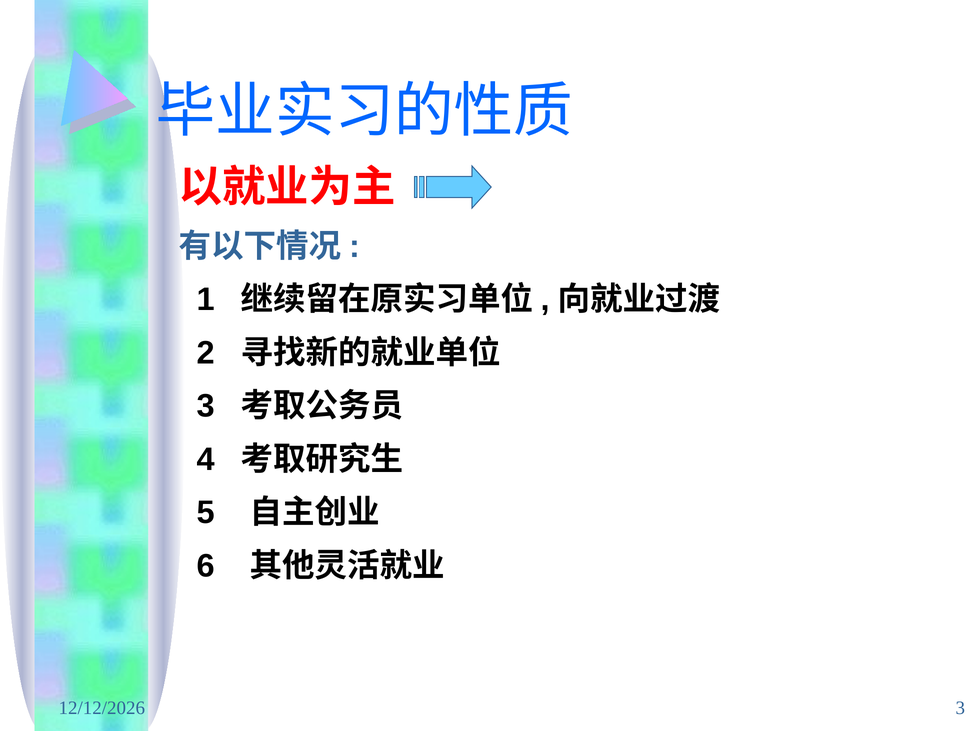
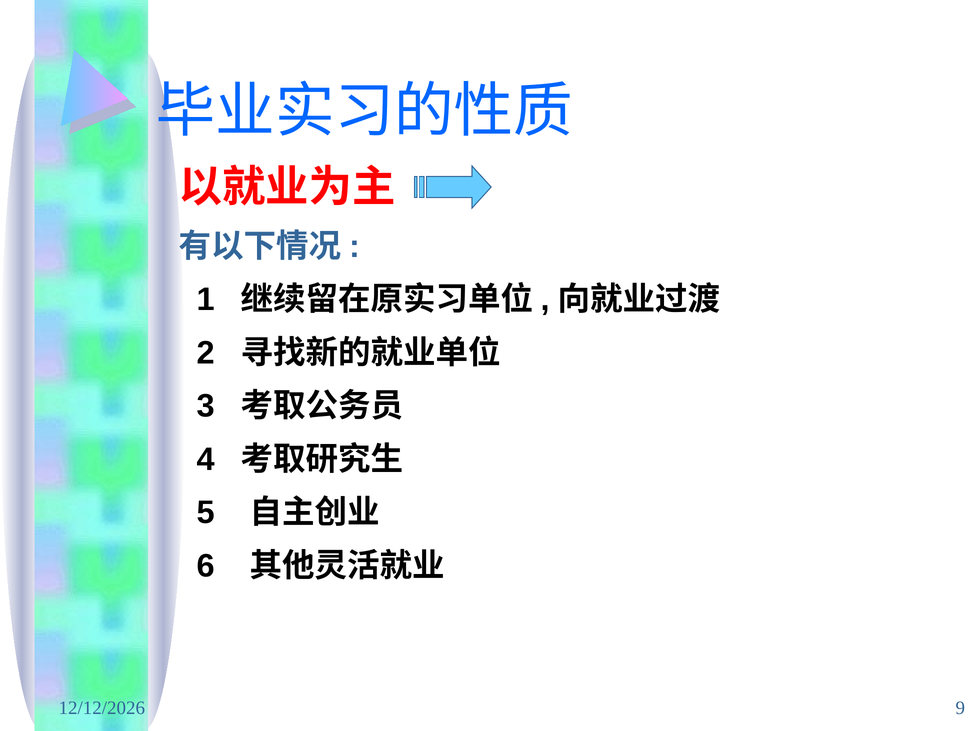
3: 3 -> 9 (960, 708)
